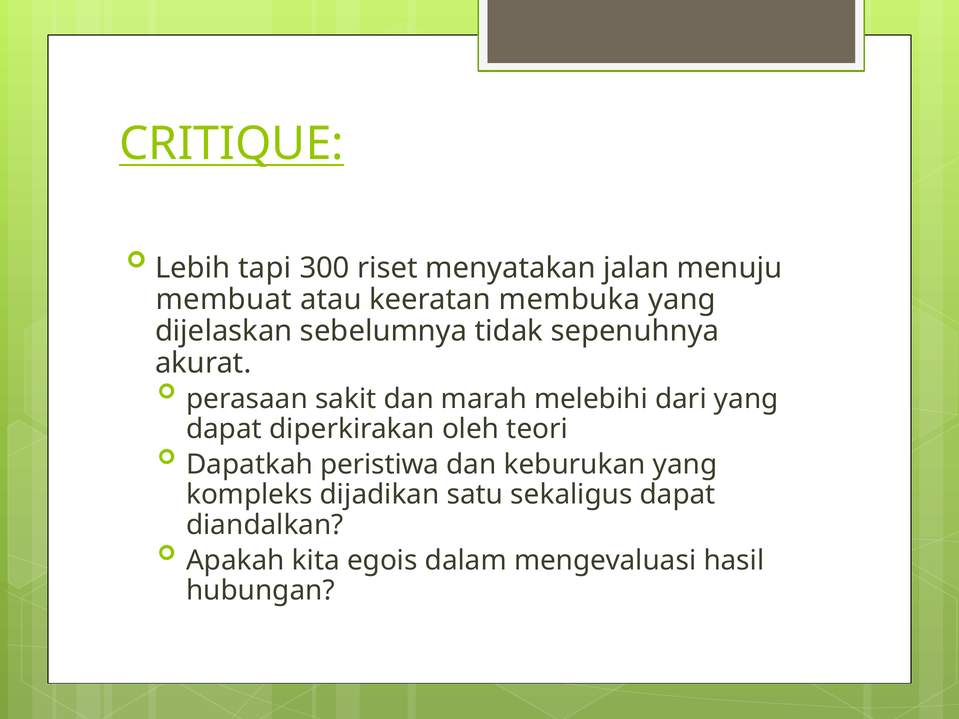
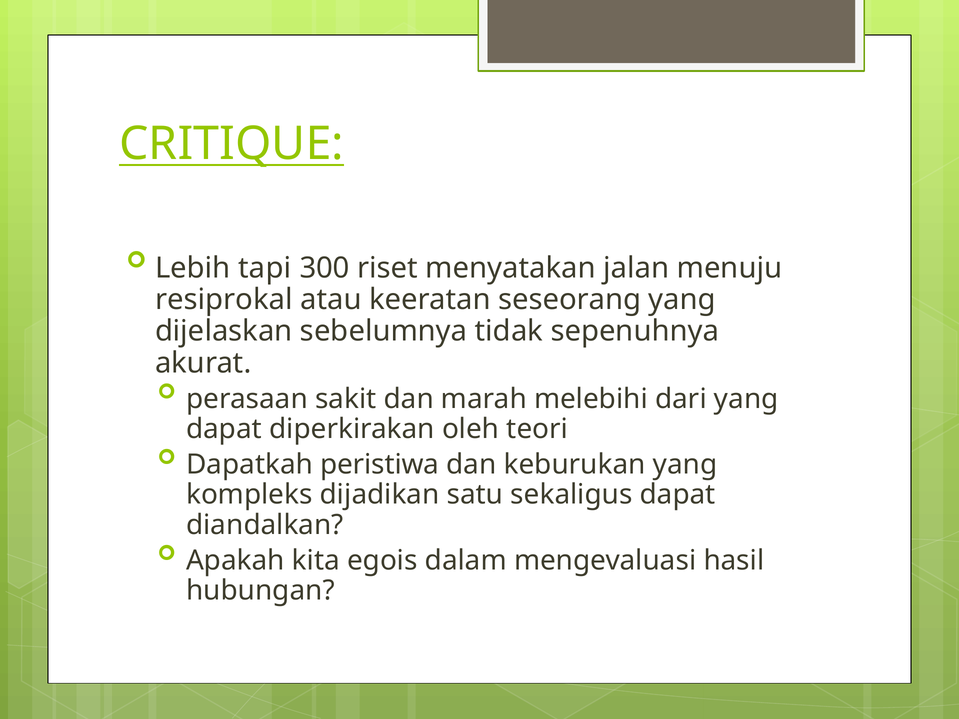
membuat: membuat -> resiprokal (224, 300)
membuka: membuka -> seseorang (570, 300)
